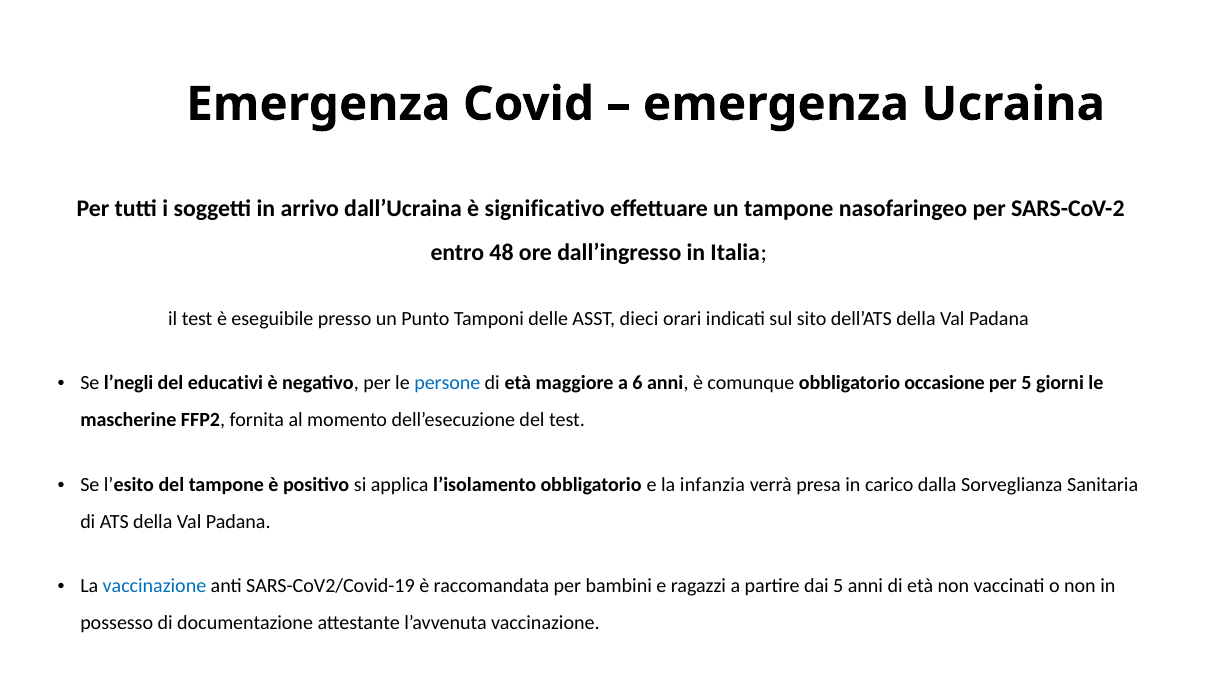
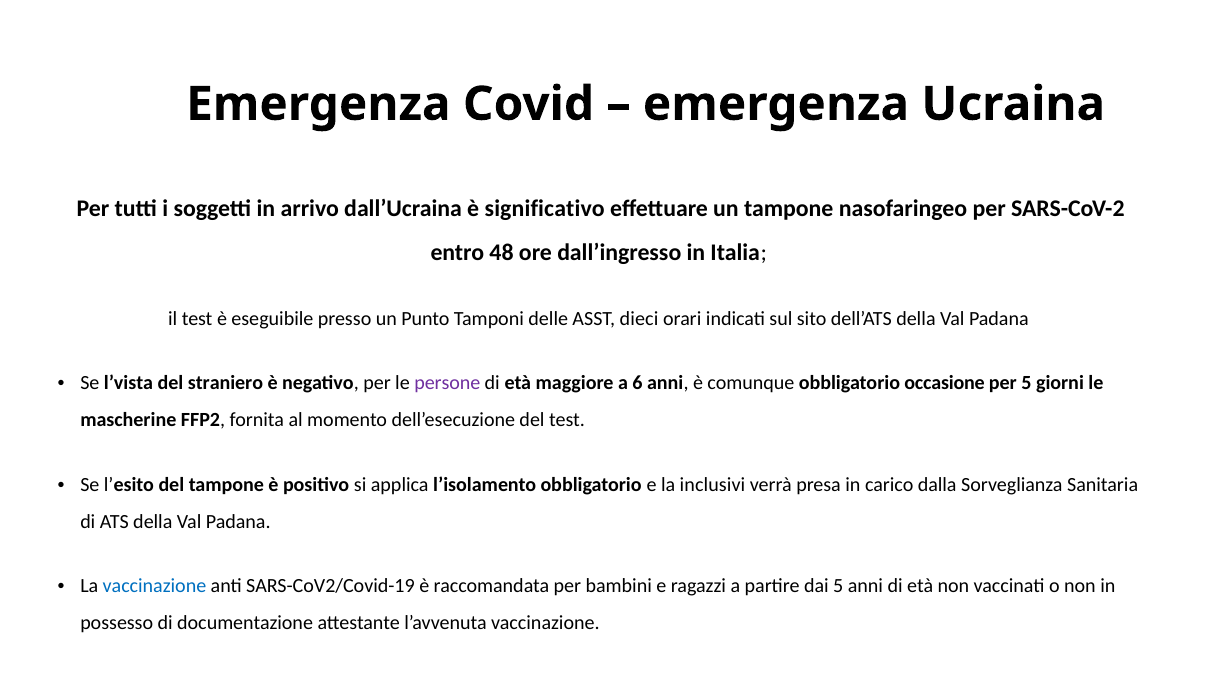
l’negli: l’negli -> l’vista (129, 383)
educativi: educativi -> straniero (225, 383)
persone colour: blue -> purple (447, 383)
infanzia: infanzia -> inclusivi (712, 484)
